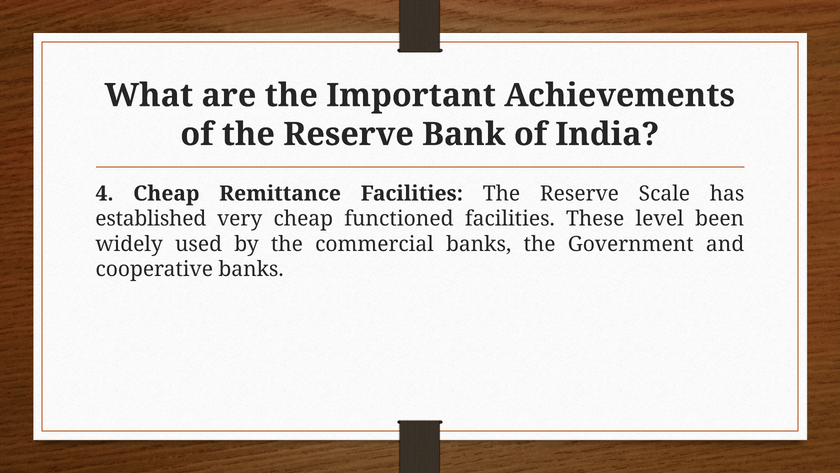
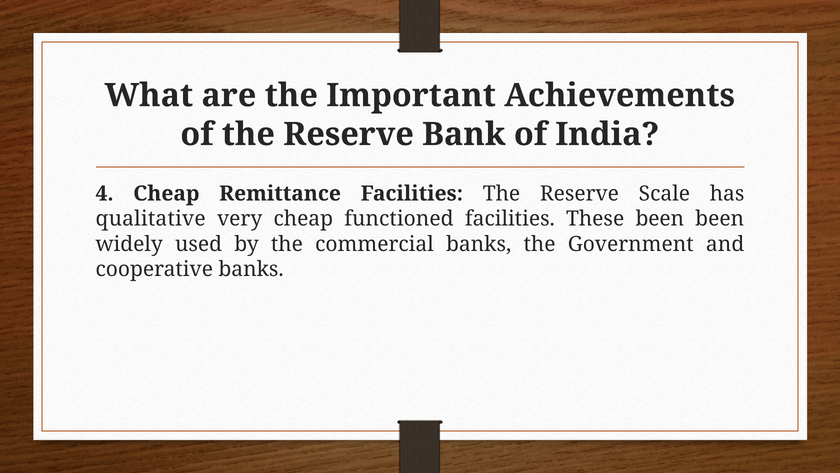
established: established -> qualitative (151, 219)
These level: level -> been (660, 219)
